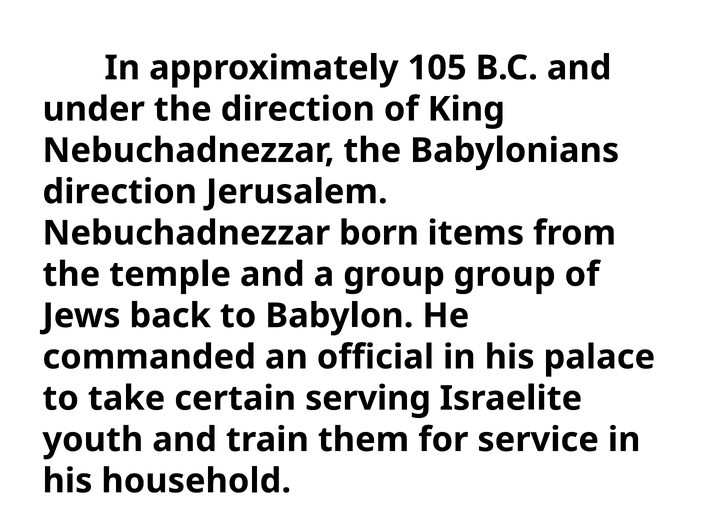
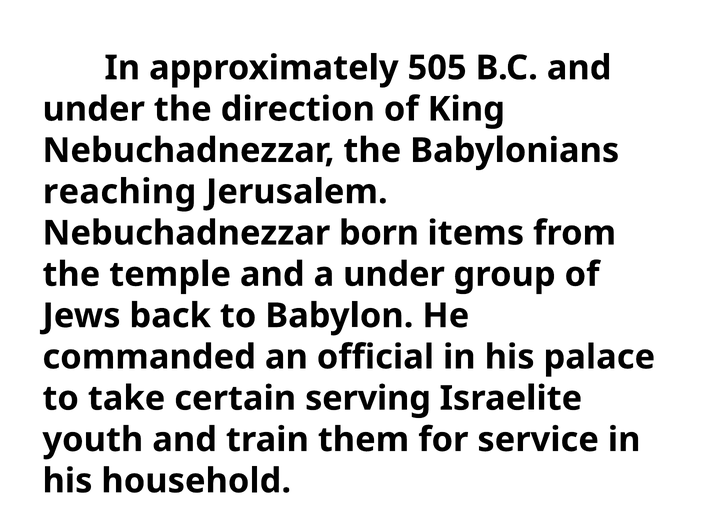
105: 105 -> 505 (437, 68)
direction: direction -> reaching (120, 192)
a group: group -> under (394, 274)
